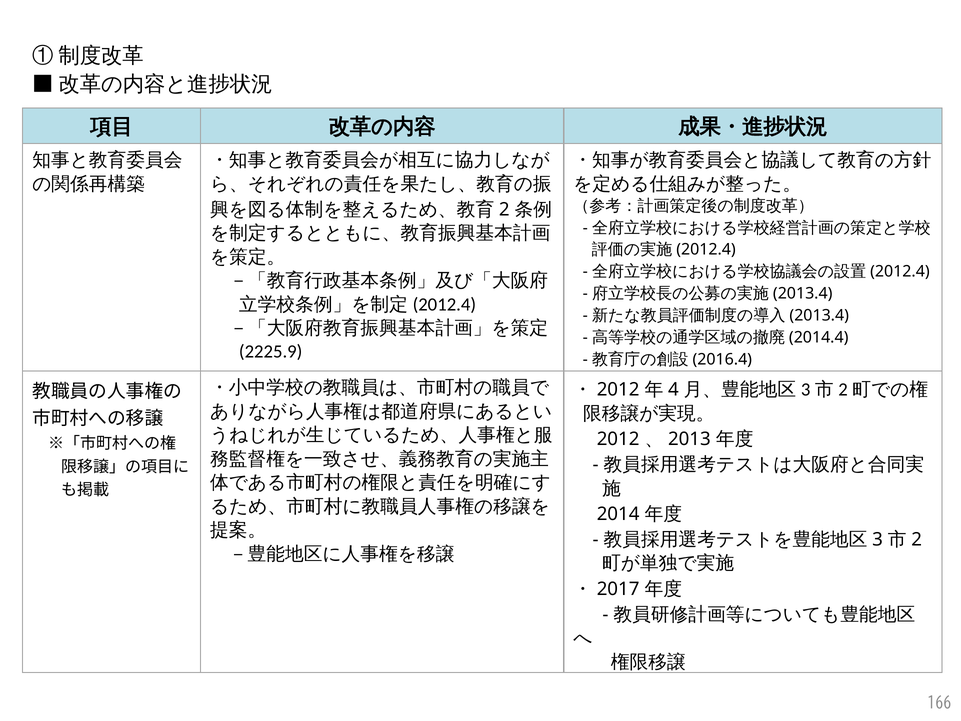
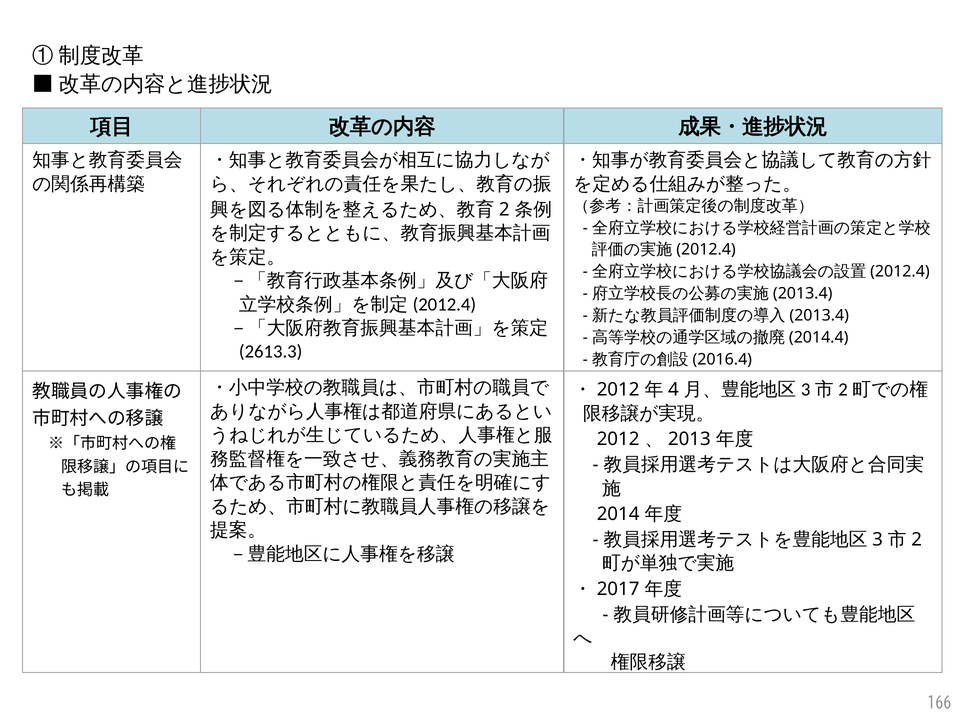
2225.9: 2225.9 -> 2613.3 (271, 351)
